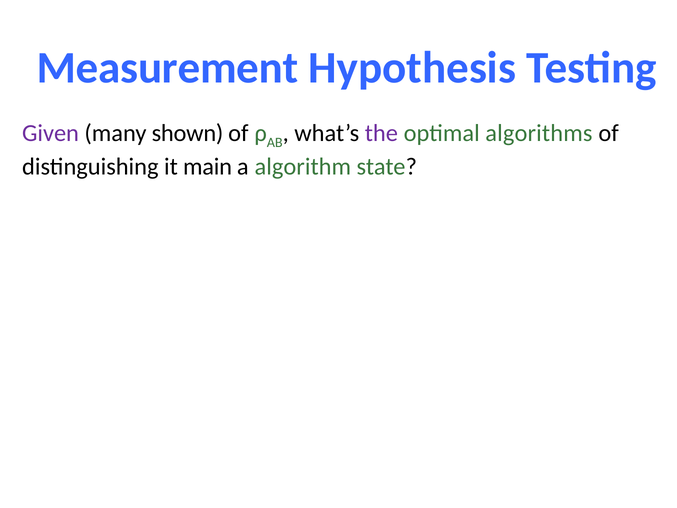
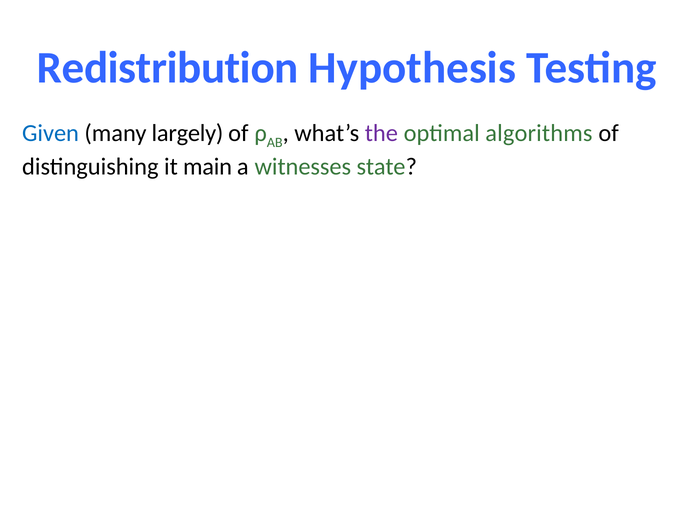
Measurement: Measurement -> Redistribution (168, 68)
Given colour: purple -> blue (51, 133)
shown: shown -> largely (188, 133)
algorithm: algorithm -> witnesses (303, 166)
